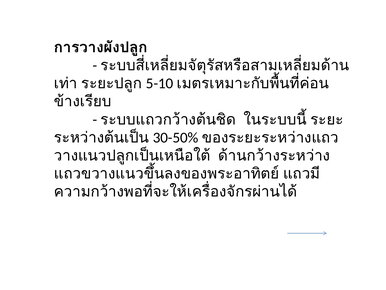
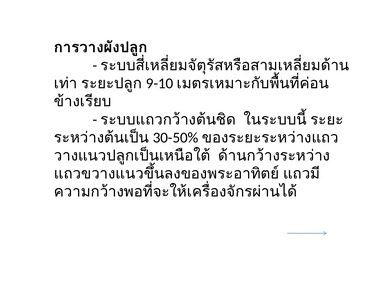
5-10: 5-10 -> 9-10 (160, 83)
